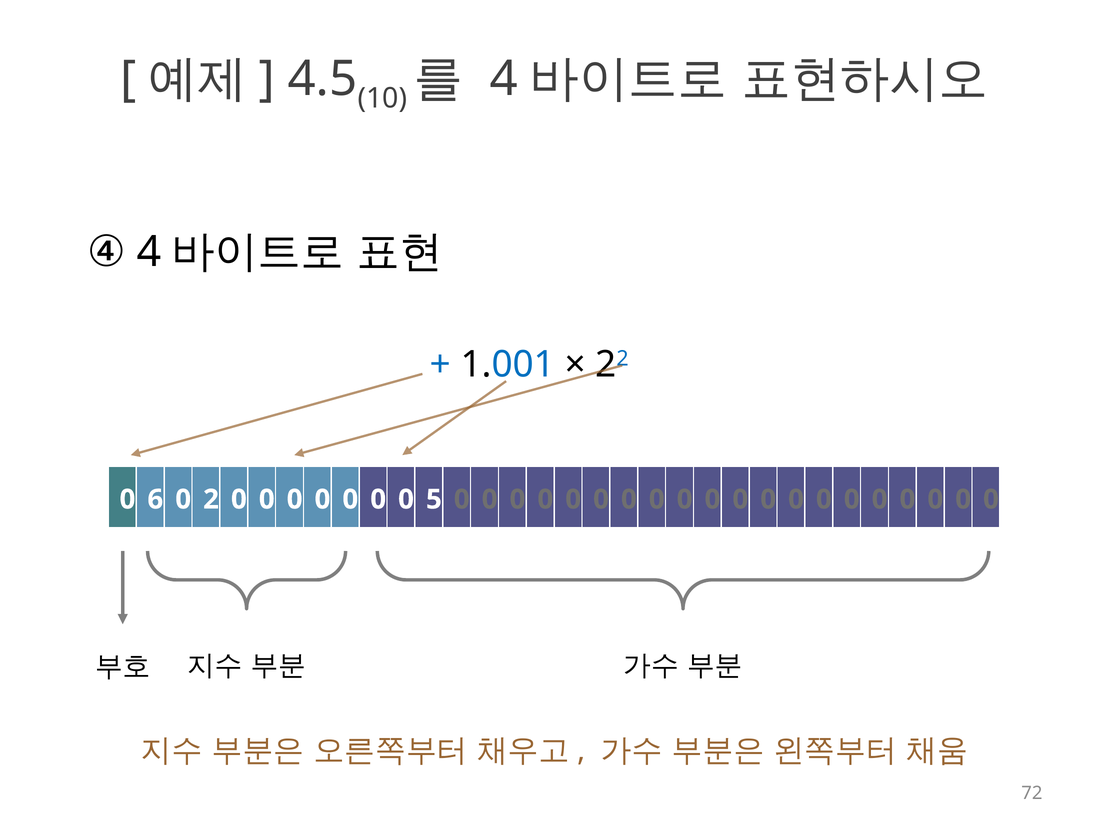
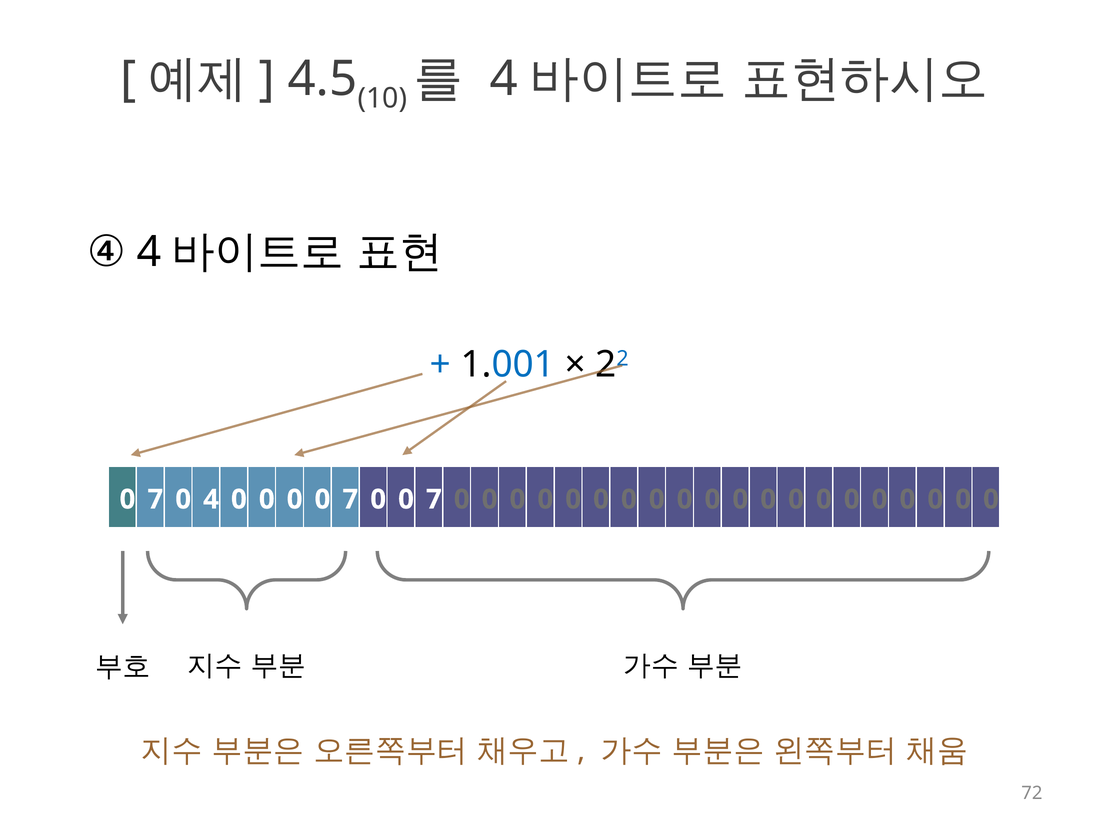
6: 6 -> 7 (155, 499)
0 2: 2 -> 4 (211, 499)
0: 0 -> 7 (350, 499)
5: 5 -> 7 (434, 499)
